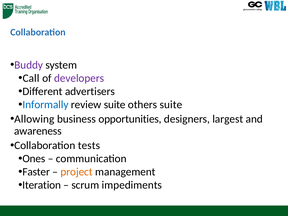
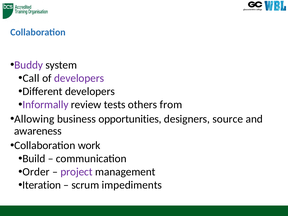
Different advertisers: advertisers -> developers (90, 91)
Informally colour: blue -> purple (45, 105)
review suite: suite -> tests (115, 105)
others suite: suite -> from (171, 105)
largest: largest -> source (228, 119)
tests: tests -> work (89, 145)
Ones: Ones -> Build (34, 159)
Faster: Faster -> Order (36, 172)
project colour: orange -> purple (77, 172)
